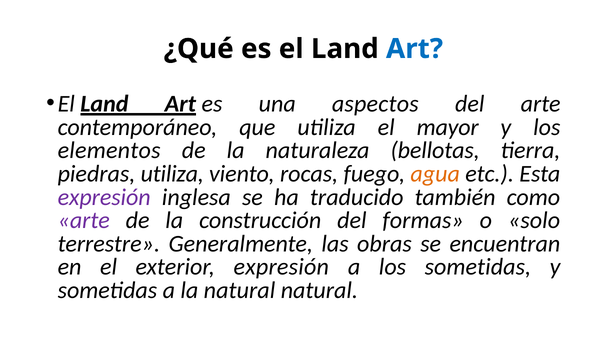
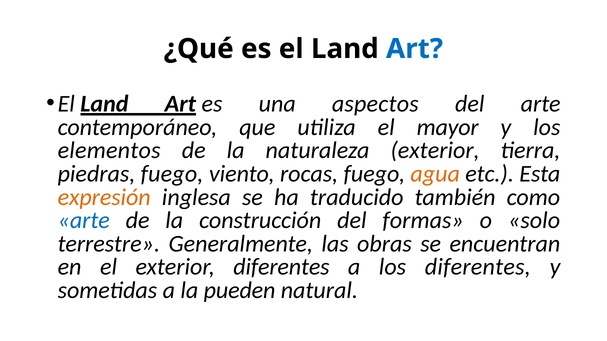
naturaleza bellotas: bellotas -> exterior (435, 151)
piedras utiliza: utiliza -> fuego (172, 174)
expresión colour: purple -> orange (104, 197)
arte colour: purple -> blue (84, 221)
exterior expresión: expresión -> diferentes (281, 267)
los sometidas: sometidas -> diferentes (478, 267)
la natural: natural -> pueden (240, 291)
